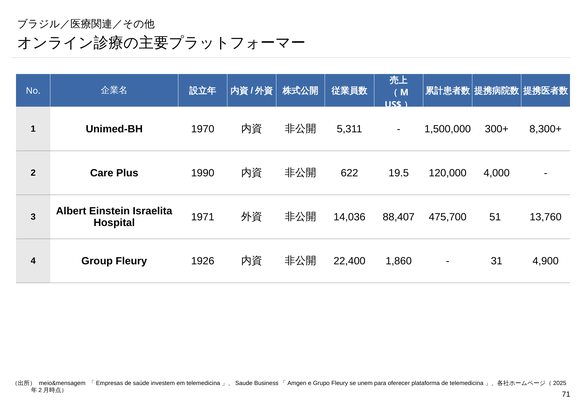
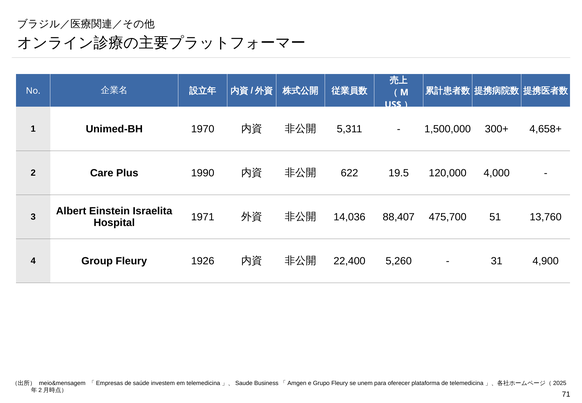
8,300+: 8,300+ -> 4,658+ (546, 129)
1,860: 1,860 -> 5,260 (399, 261)
